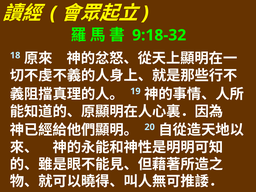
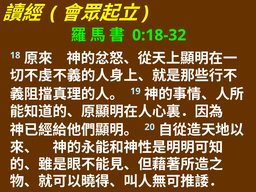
9:18-32: 9:18-32 -> 0:18-32 (159, 35)
